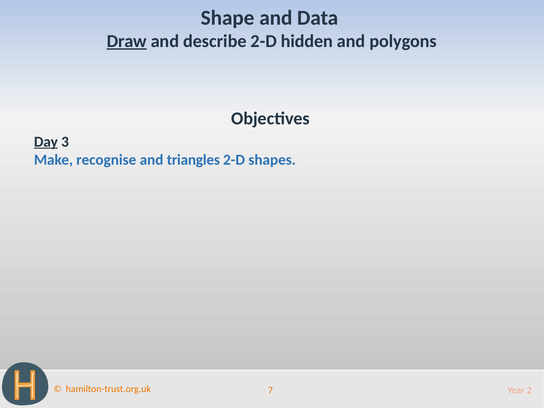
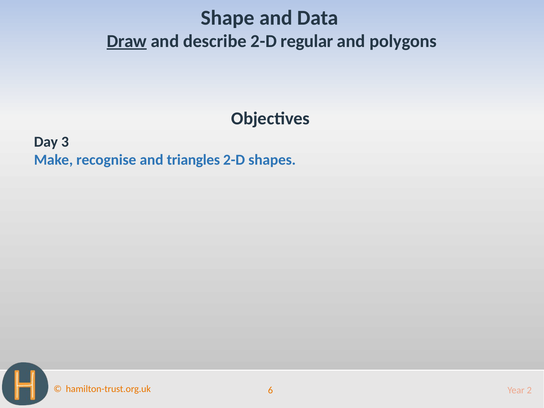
hidden: hidden -> regular (307, 41)
Day underline: present -> none (46, 142)
7: 7 -> 6 (270, 390)
